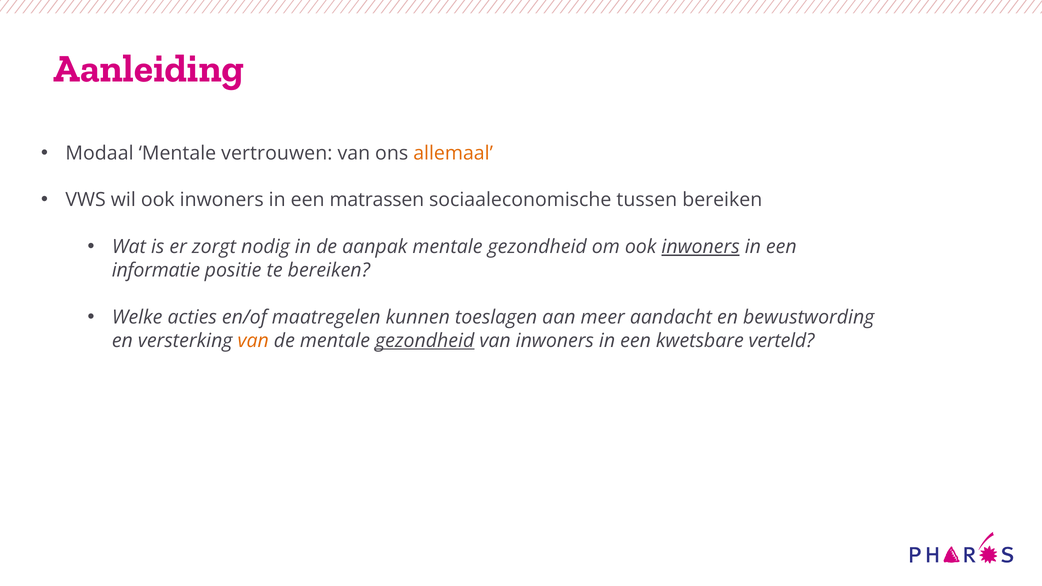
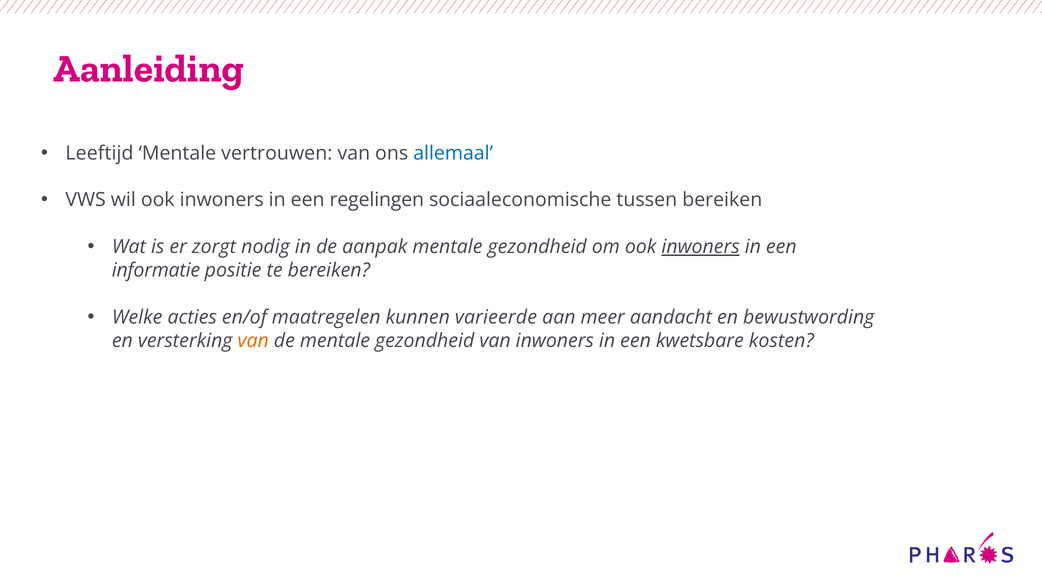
Modaal: Modaal -> Leeftijd (99, 153)
allemaal colour: orange -> blue (453, 153)
matrassen: matrassen -> regelingen (377, 200)
toeslagen: toeslagen -> varieerde (496, 317)
gezondheid underline: present -> none (425, 341)
verteld: verteld -> kosten (781, 341)
